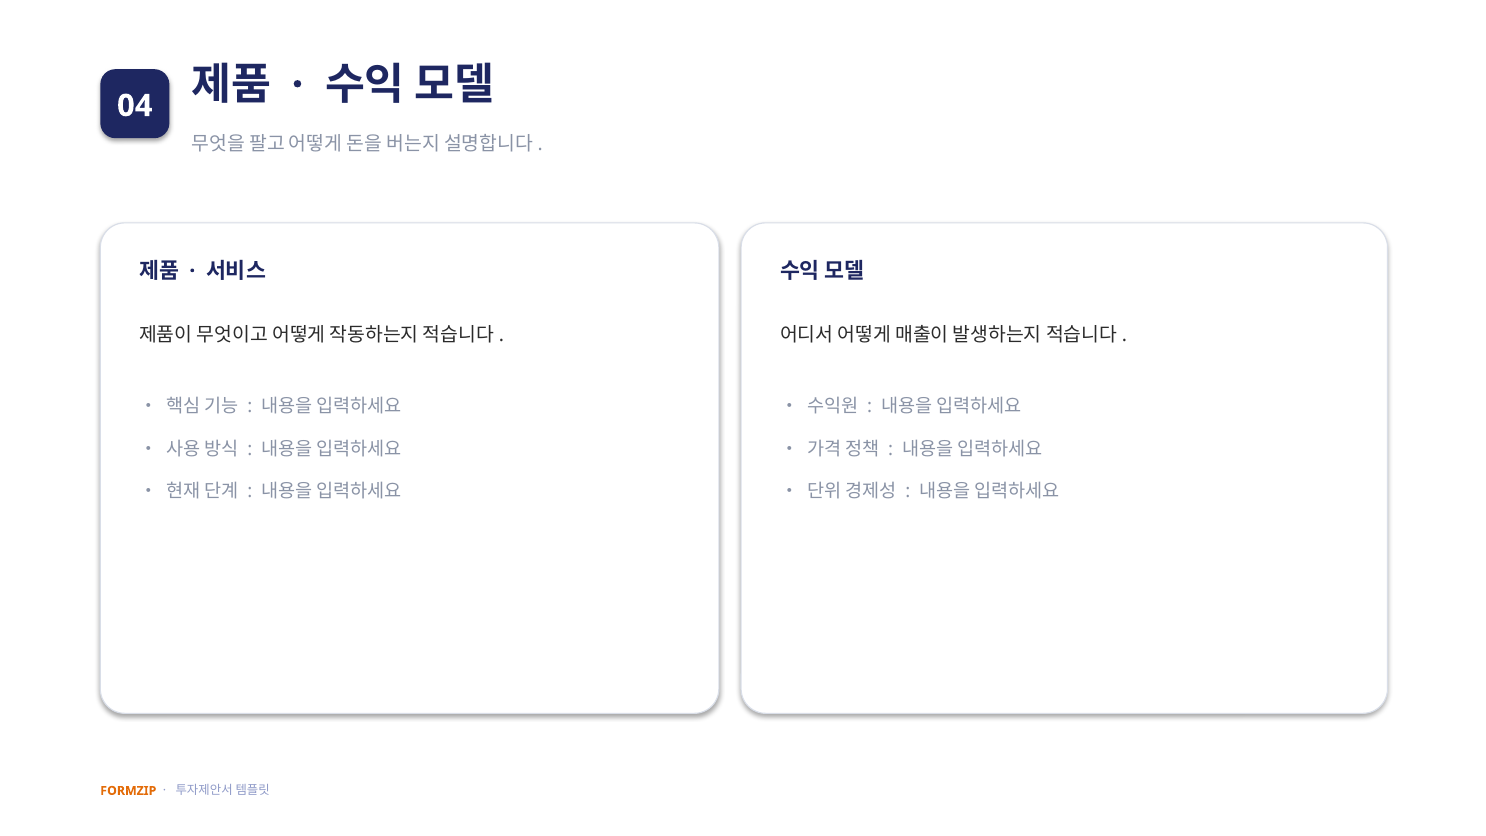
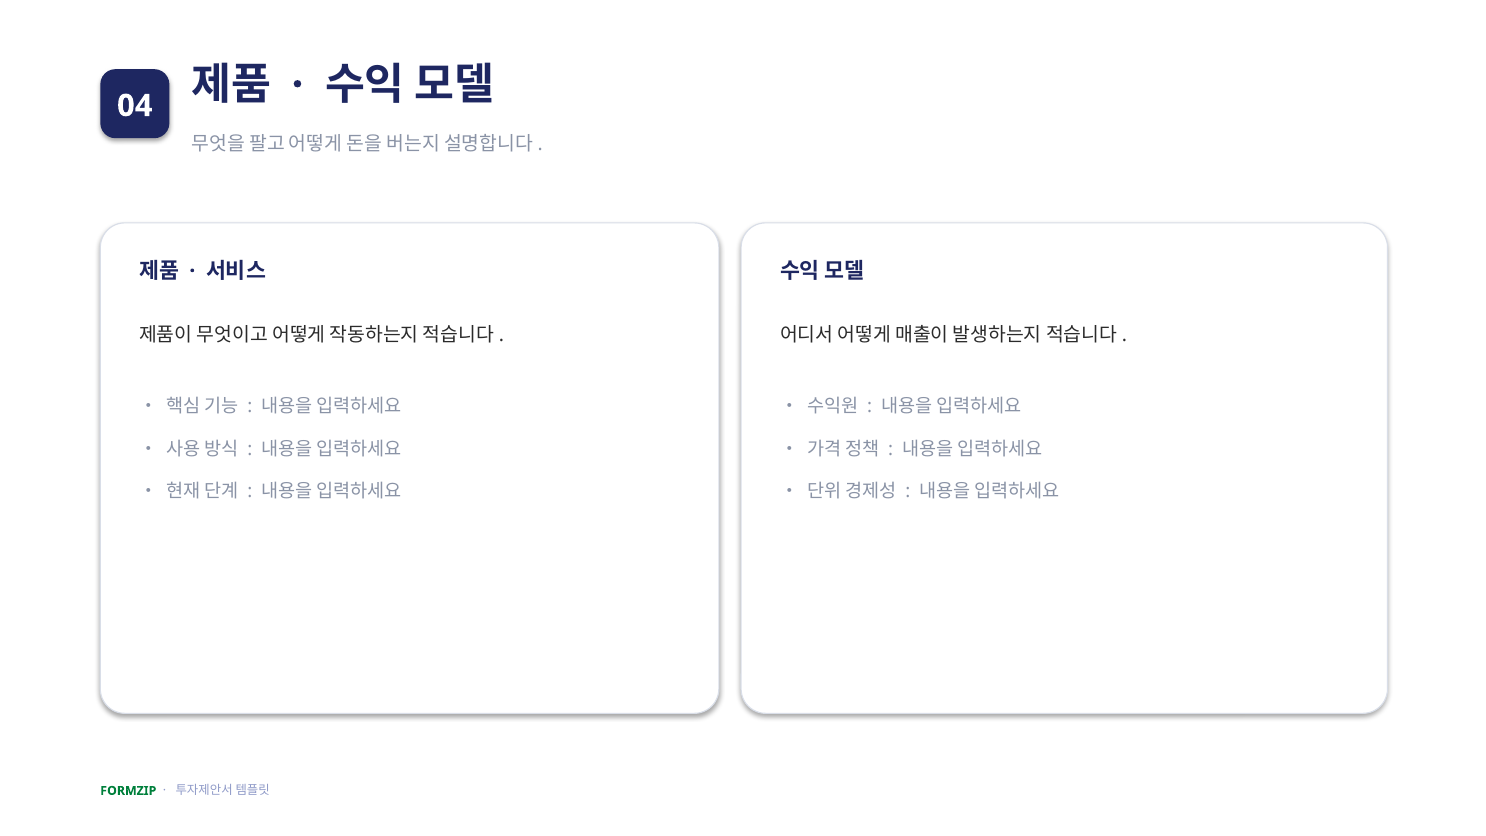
FORMZIP colour: orange -> green (128, 791)
